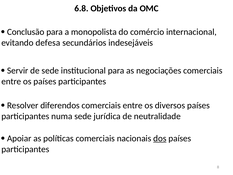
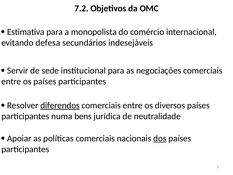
6.8: 6.8 -> 7.2 (81, 8)
Conclusão: Conclusão -> Estimativa (26, 32)
diferendos underline: none -> present (60, 105)
numa sede: sede -> bens (83, 116)
